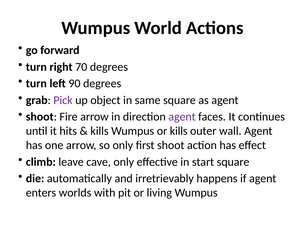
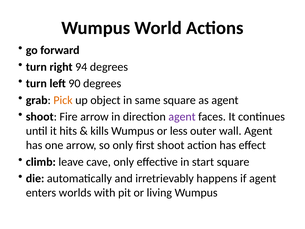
70: 70 -> 94 (81, 67)
Pick colour: purple -> orange (63, 100)
or kills: kills -> less (179, 131)
